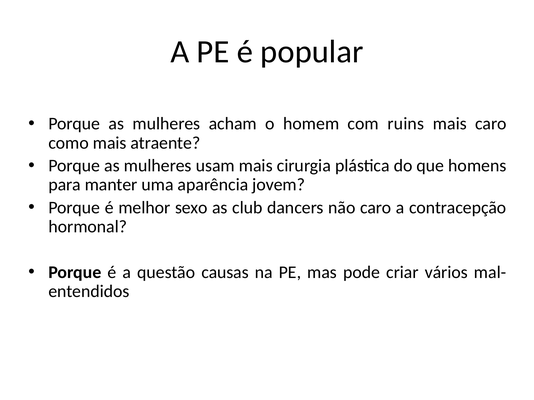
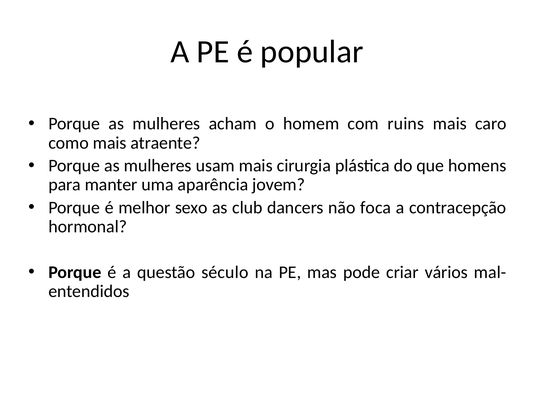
não caro: caro -> foca (376, 208)
causas: causas -> século (225, 272)
